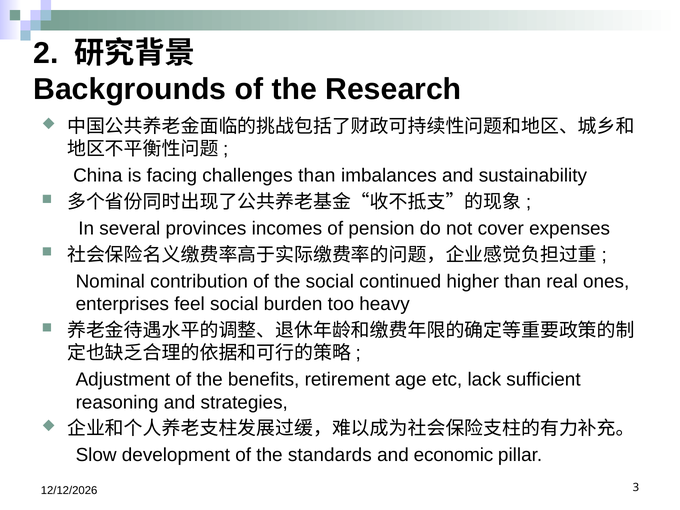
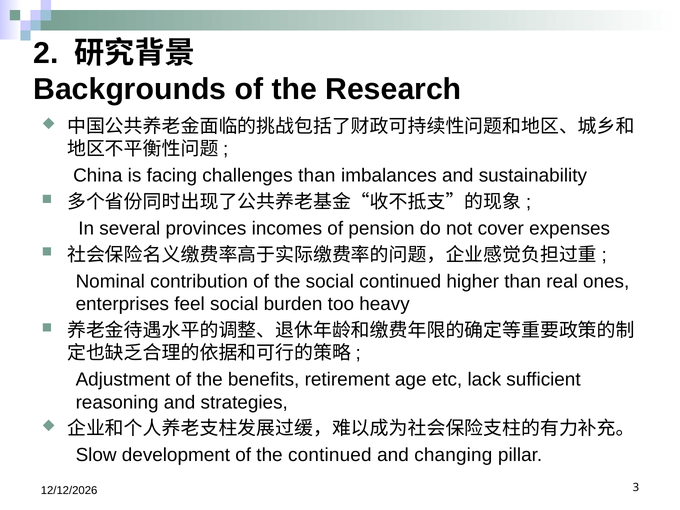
the standards: standards -> continued (330, 455)
economic: economic -> changing (453, 455)
